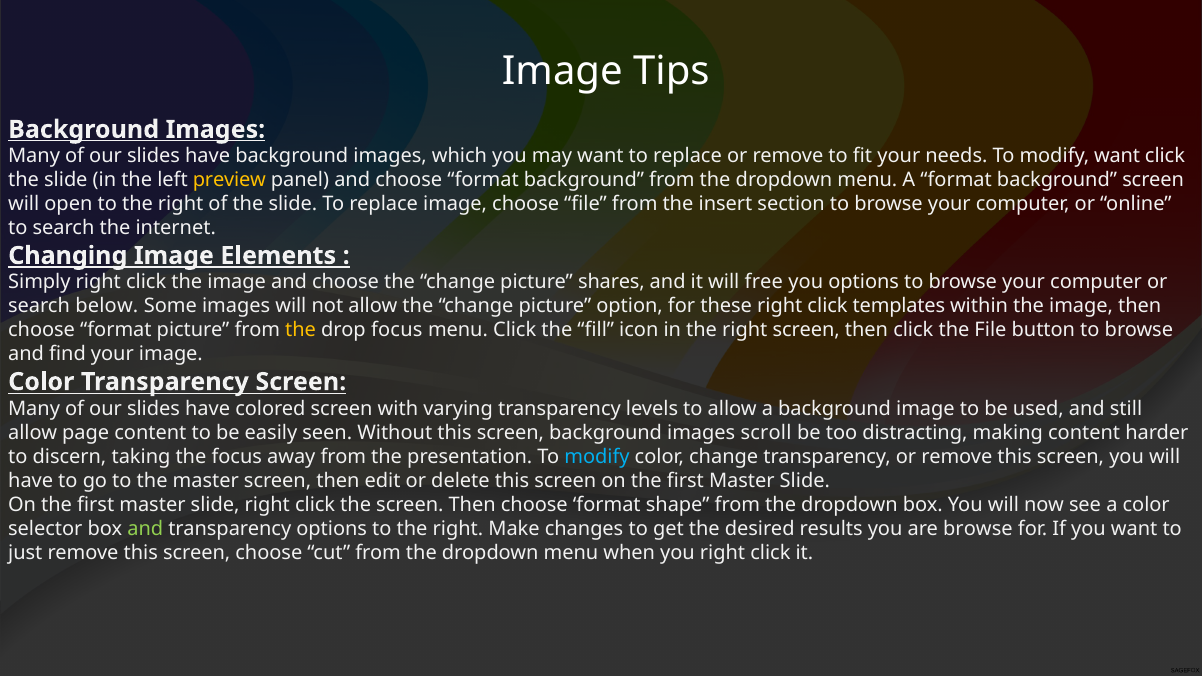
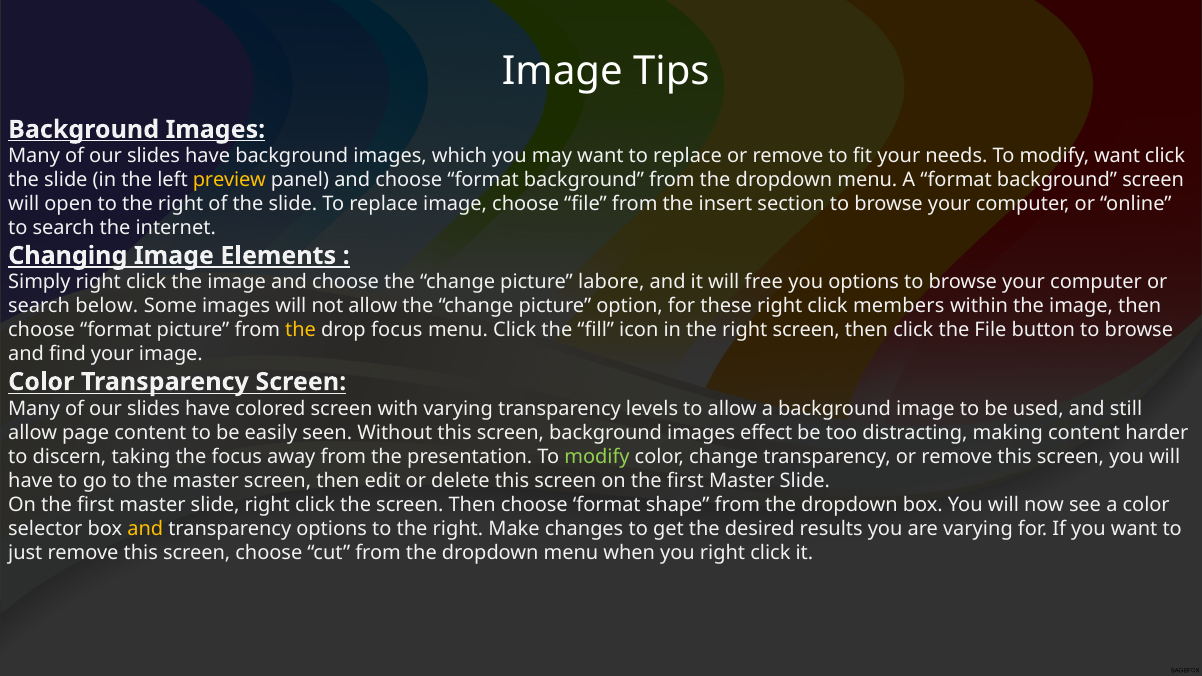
shares: shares -> labore (611, 282)
templates: templates -> members (899, 306)
scroll: scroll -> effect (766, 433)
modify colour: light blue -> light green (597, 457)
and colour: light green -> yellow (145, 529)
are browse: browse -> varying (978, 529)
